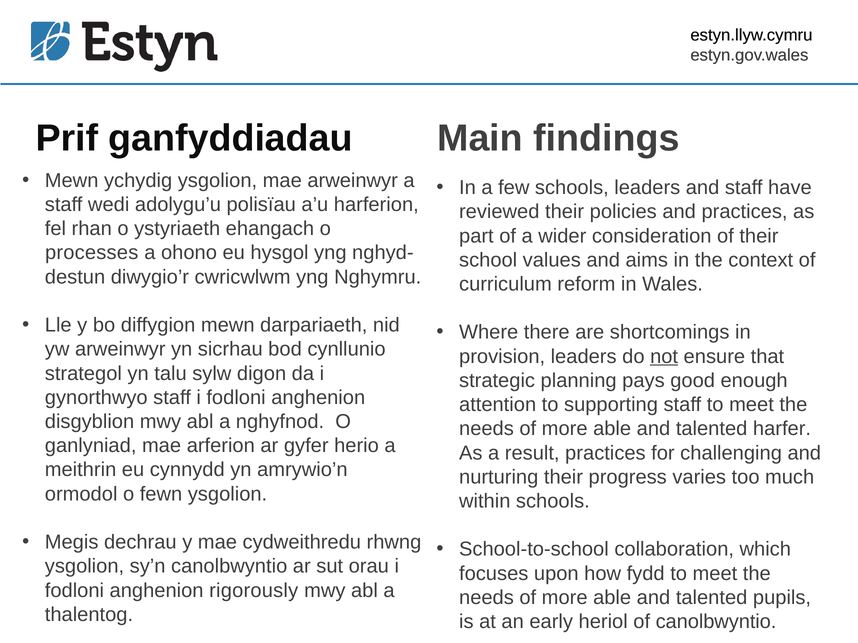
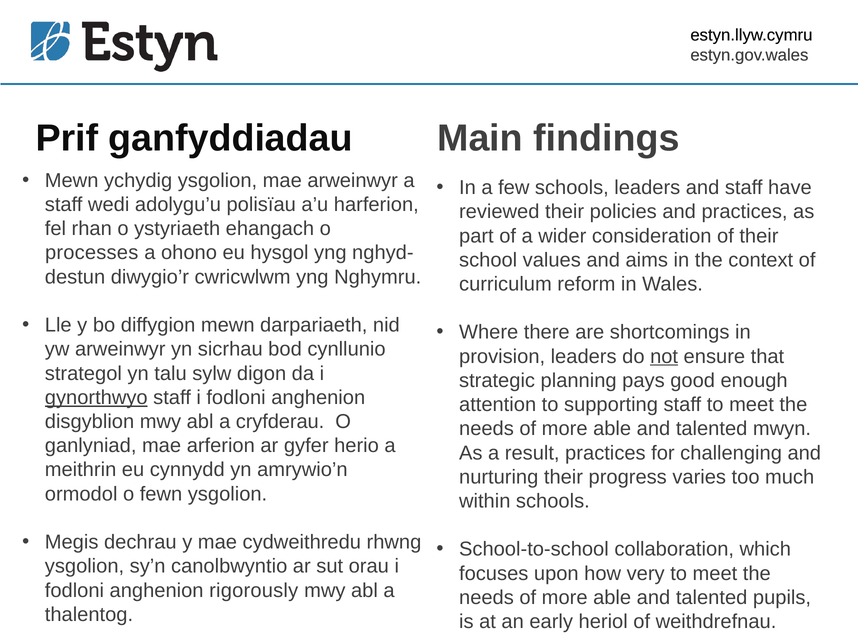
gynorthwyo underline: none -> present (96, 398)
nghyfnod: nghyfnod -> cryfderau (280, 422)
harfer: harfer -> mwyn (782, 429)
fydd: fydd -> very (646, 574)
of canolbwyntio: canolbwyntio -> weithdrefnau (716, 622)
